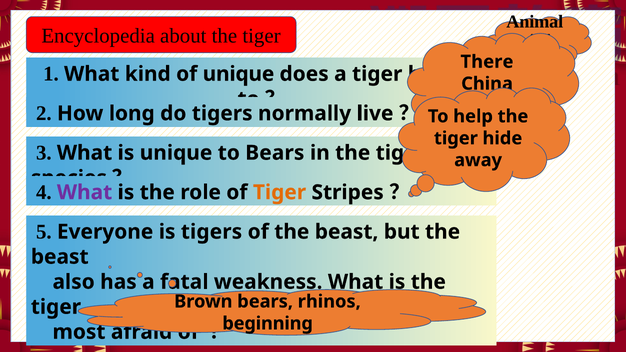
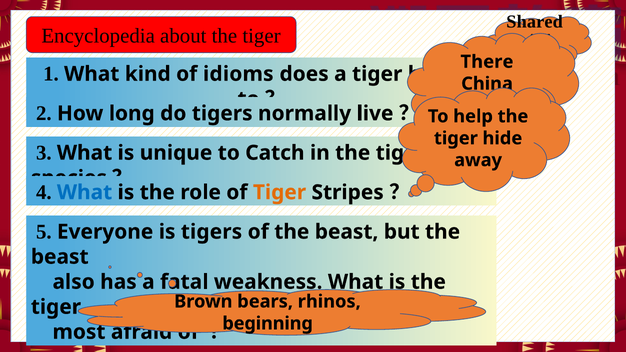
Animal: Animal -> Shared (535, 22)
of unique: unique -> idioms (238, 74)
to Bears: Bears -> Catch (275, 153)
What colour: purple -> blue (85, 192)
